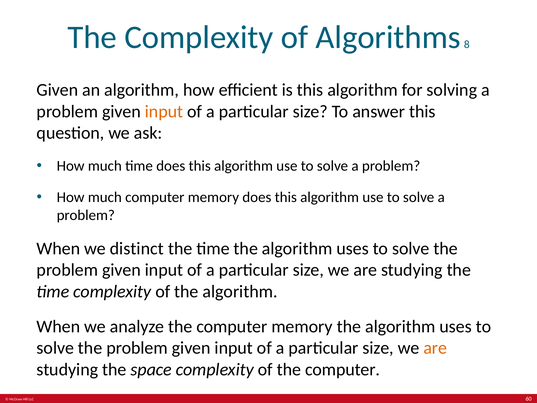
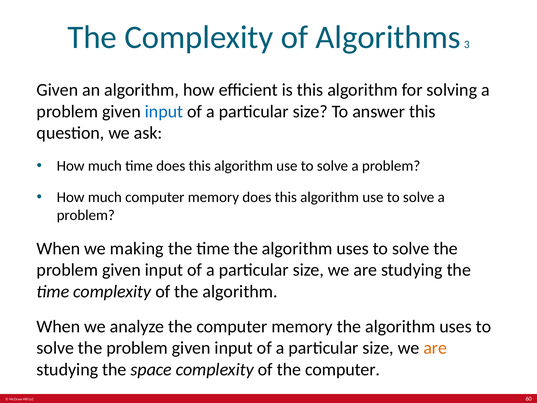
8: 8 -> 3 (467, 44)
input colour: orange -> blue (164, 111)
distinct: distinct -> making (137, 248)
